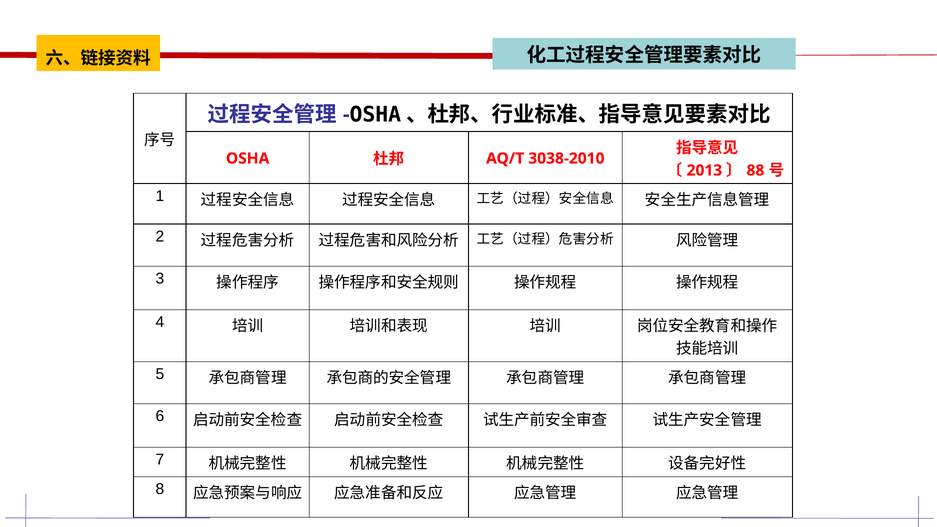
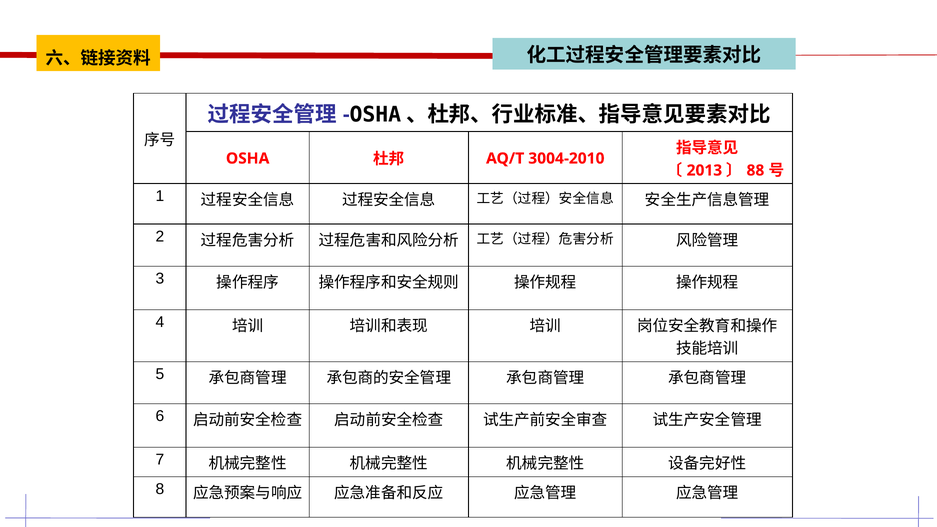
3038-2010: 3038-2010 -> 3004-2010 (566, 158)
